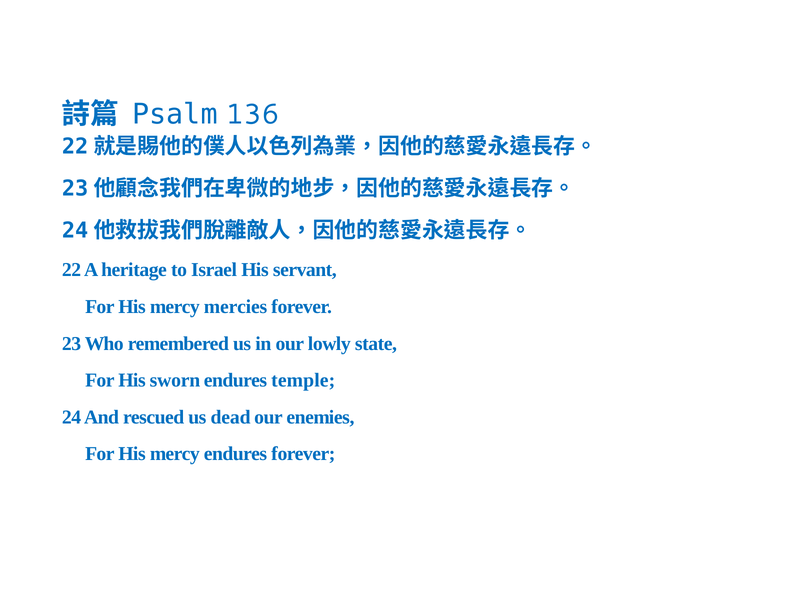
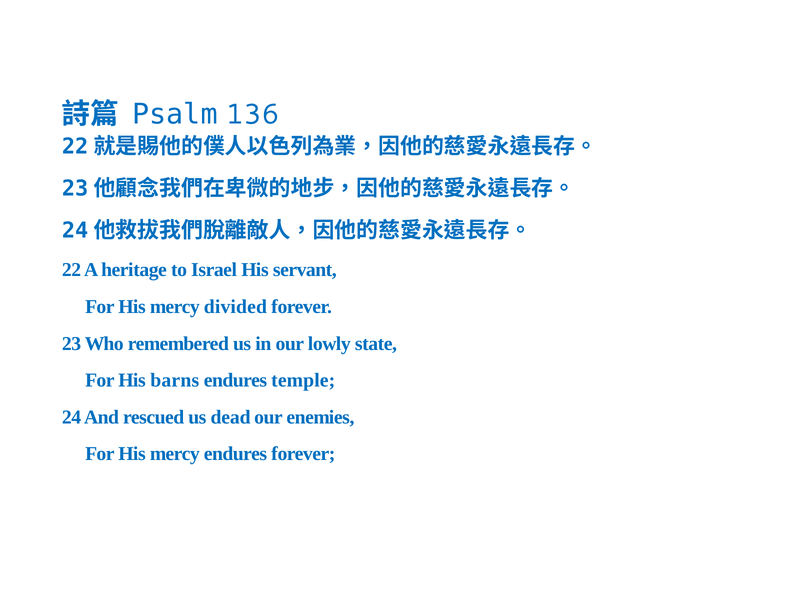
mercies: mercies -> divided (235, 307)
sworn: sworn -> barns (175, 381)
